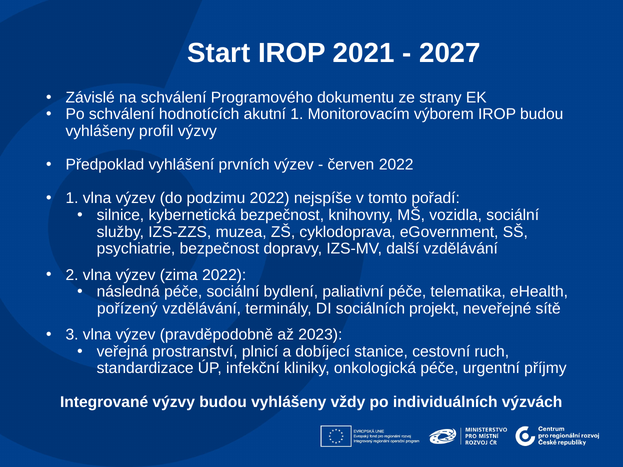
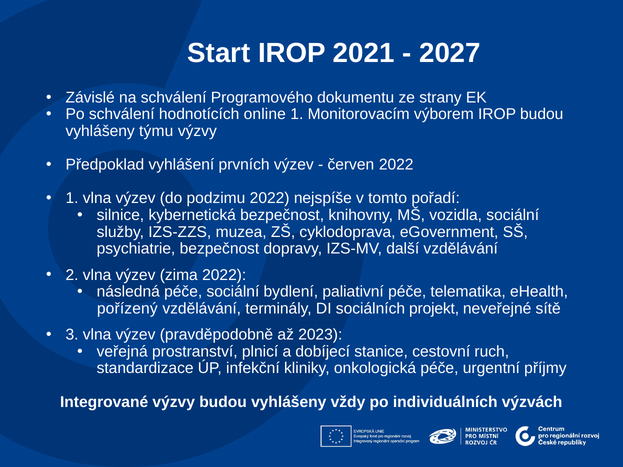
akutní: akutní -> online (265, 114)
profil: profil -> týmu (156, 131)
